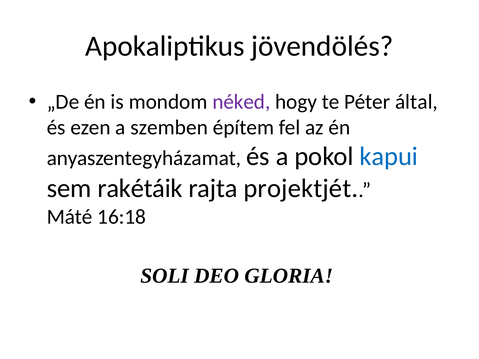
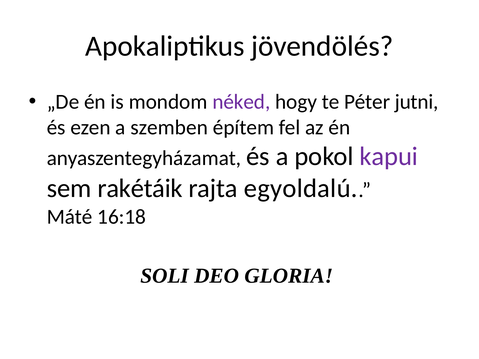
által: által -> jutni (417, 102)
kapui colour: blue -> purple (389, 157)
projektjét: projektjét -> egyoldalú (301, 189)
